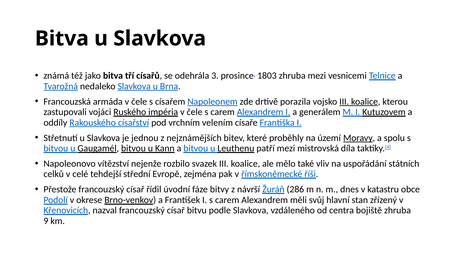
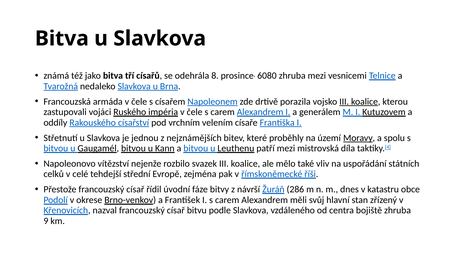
3: 3 -> 8 (215, 76)
1803: 1803 -> 6080 (267, 76)
